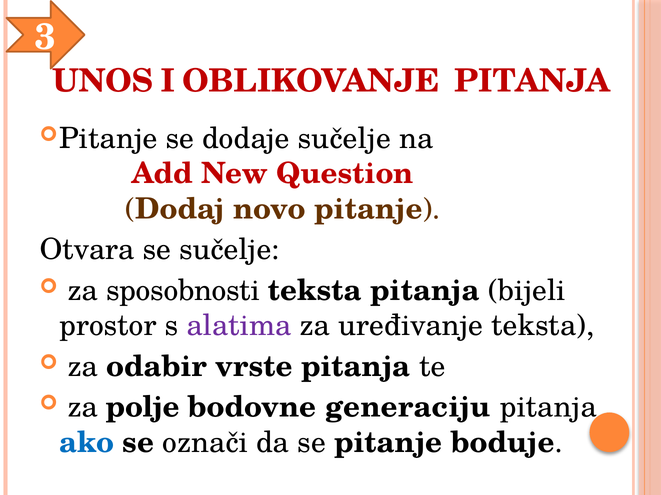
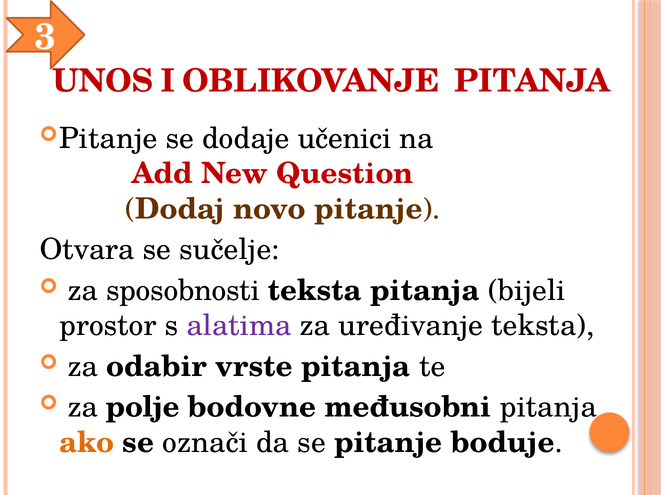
dodaje sučelje: sučelje -> učenici (344, 139)
generaciju: generaciju -> međusobni (408, 408)
ako colour: blue -> orange (87, 443)
